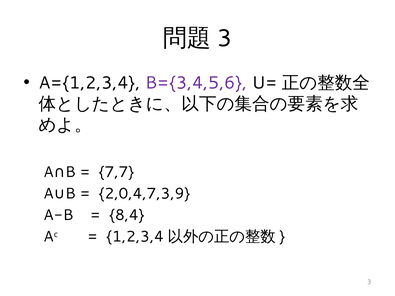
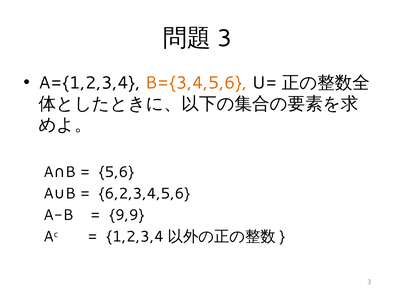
B={3,4,5,6 colour: purple -> orange (196, 83)
7,7: 7,7 -> 5,6 (117, 172)
2,0,4,7,3,9: 2,0,4,7,3,9 -> 6,2,3,4,5,6 (145, 194)
8,4: 8,4 -> 9,9 (127, 215)
